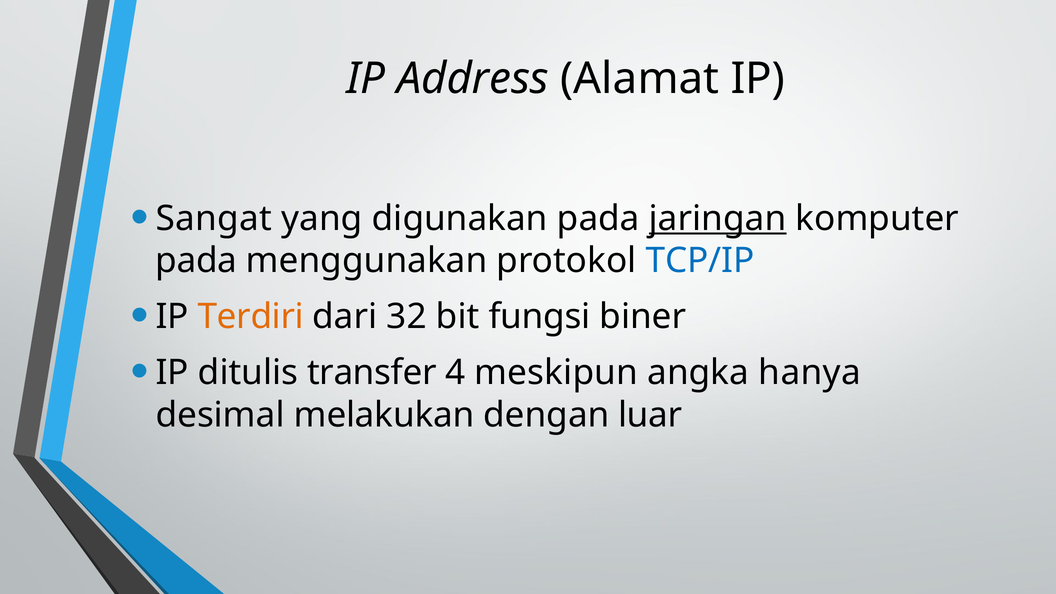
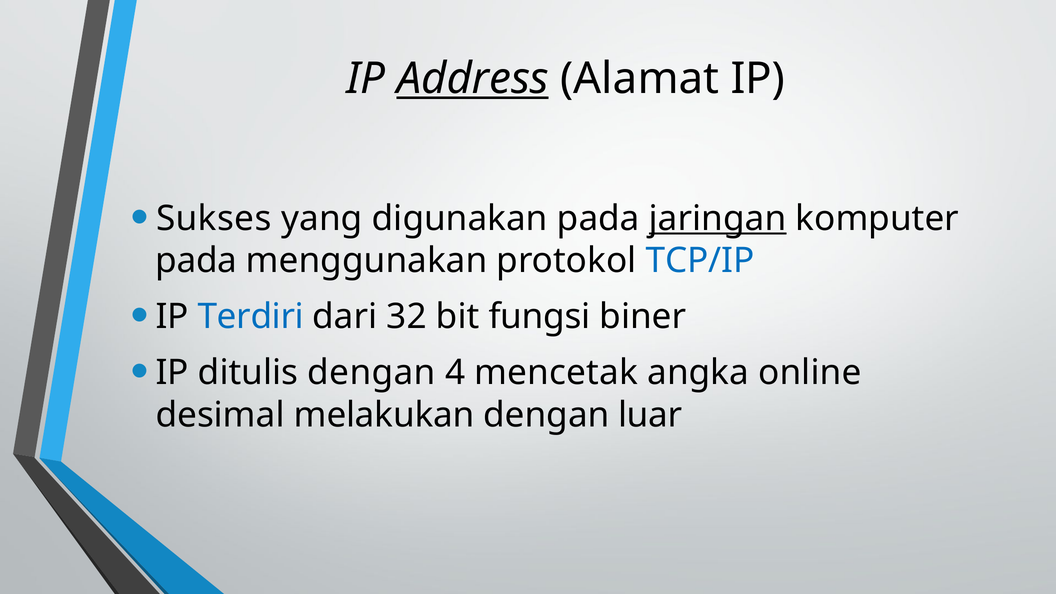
Address underline: none -> present (473, 79)
Sangat: Sangat -> Sukses (214, 218)
Terdiri colour: orange -> blue (251, 317)
ditulis transfer: transfer -> dengan (372, 373)
meskipun: meskipun -> mencetak (556, 373)
hanya: hanya -> online (810, 373)
